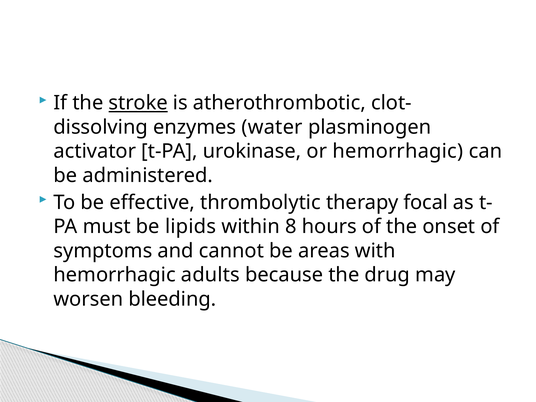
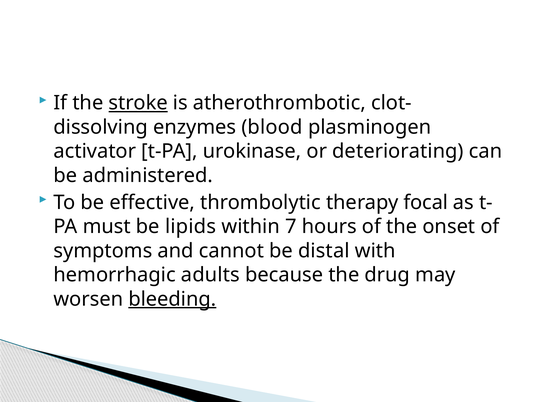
water: water -> blood (272, 127)
or hemorrhagic: hemorrhagic -> deteriorating (398, 151)
8: 8 -> 7 (291, 227)
areas: areas -> distal (324, 251)
bleeding underline: none -> present (172, 299)
